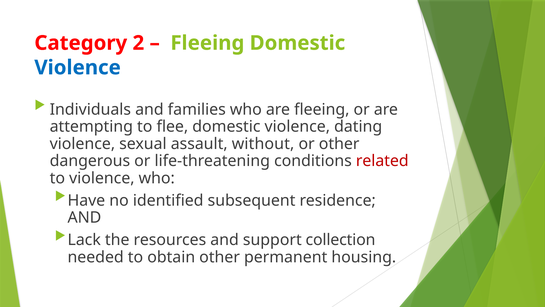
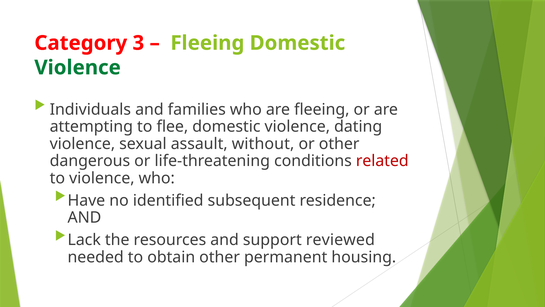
2: 2 -> 3 (138, 43)
Violence colour: blue -> green (78, 68)
collection: collection -> reviewed (340, 240)
